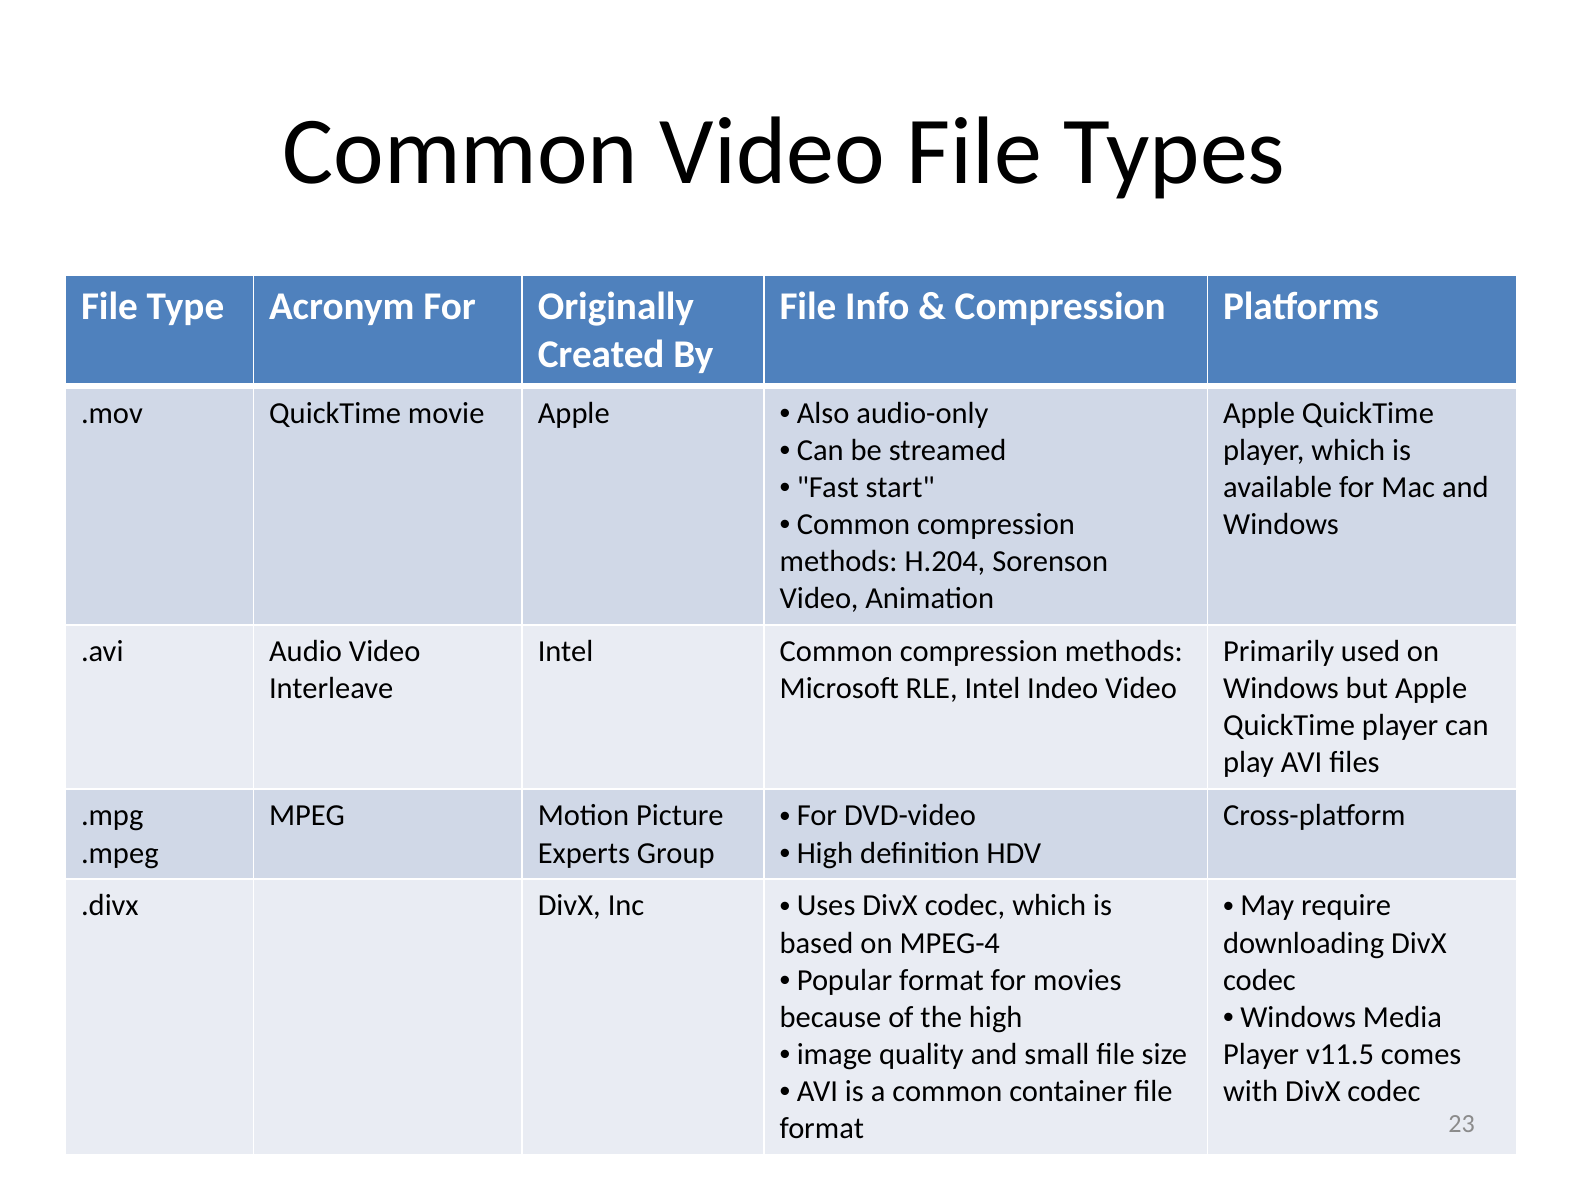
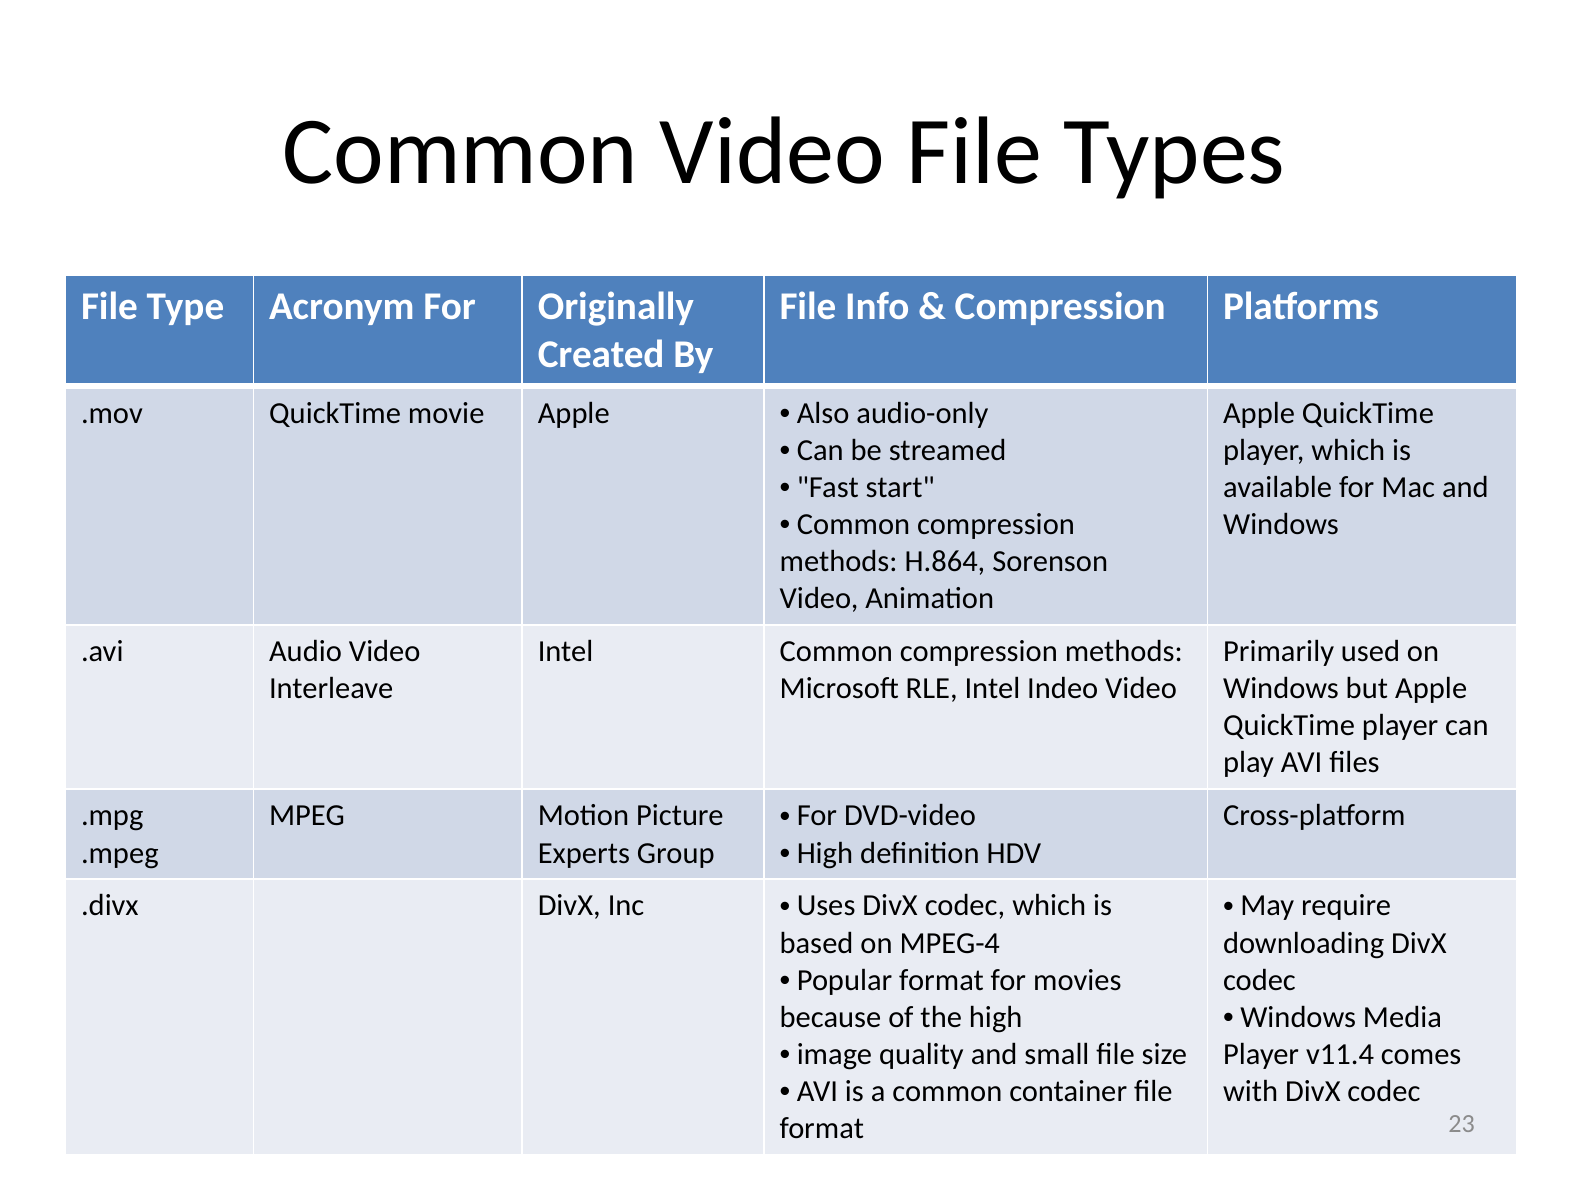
H.204: H.204 -> H.864 (945, 561)
v11.5: v11.5 -> v11.4 (1340, 1054)
